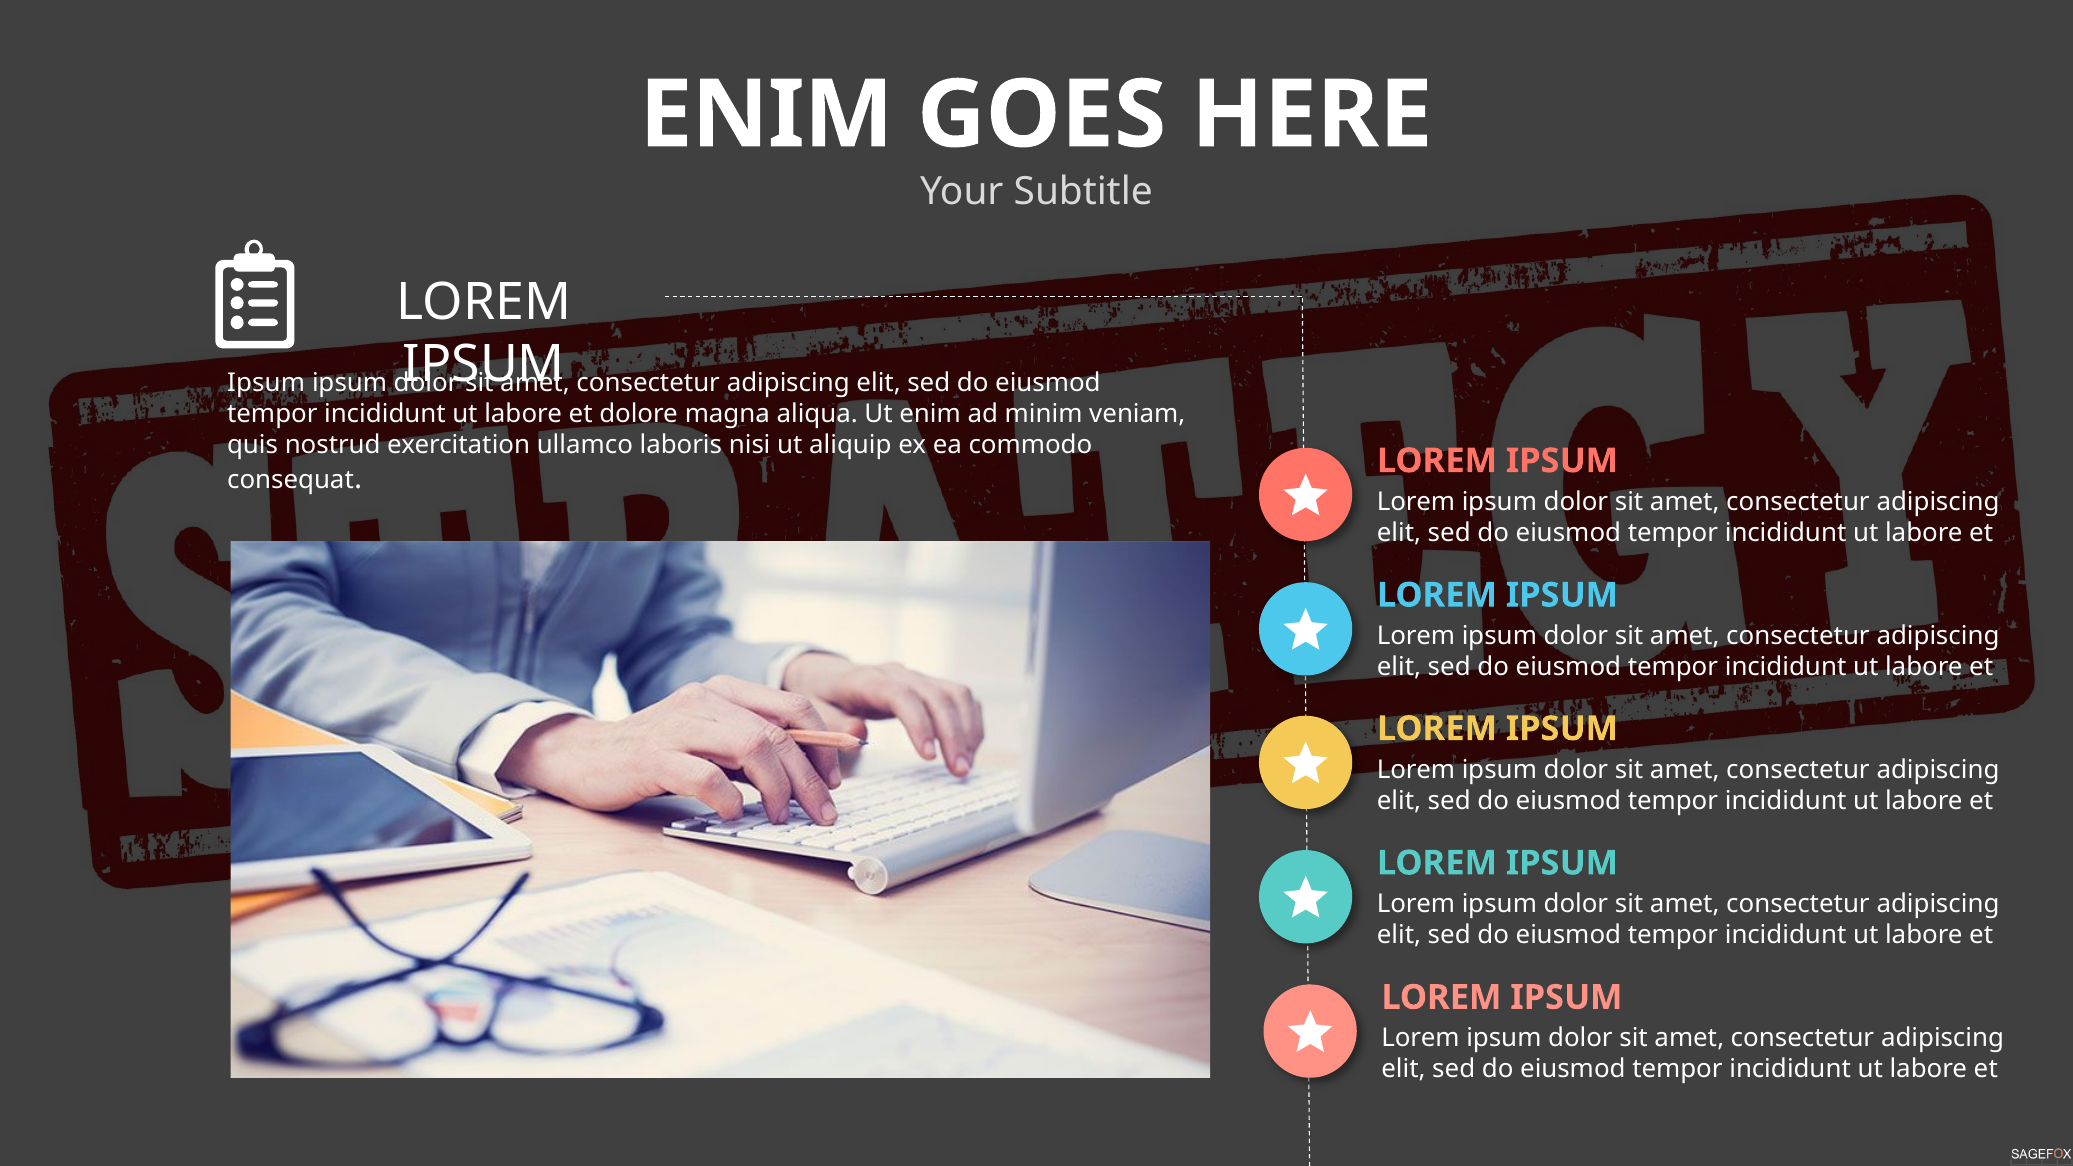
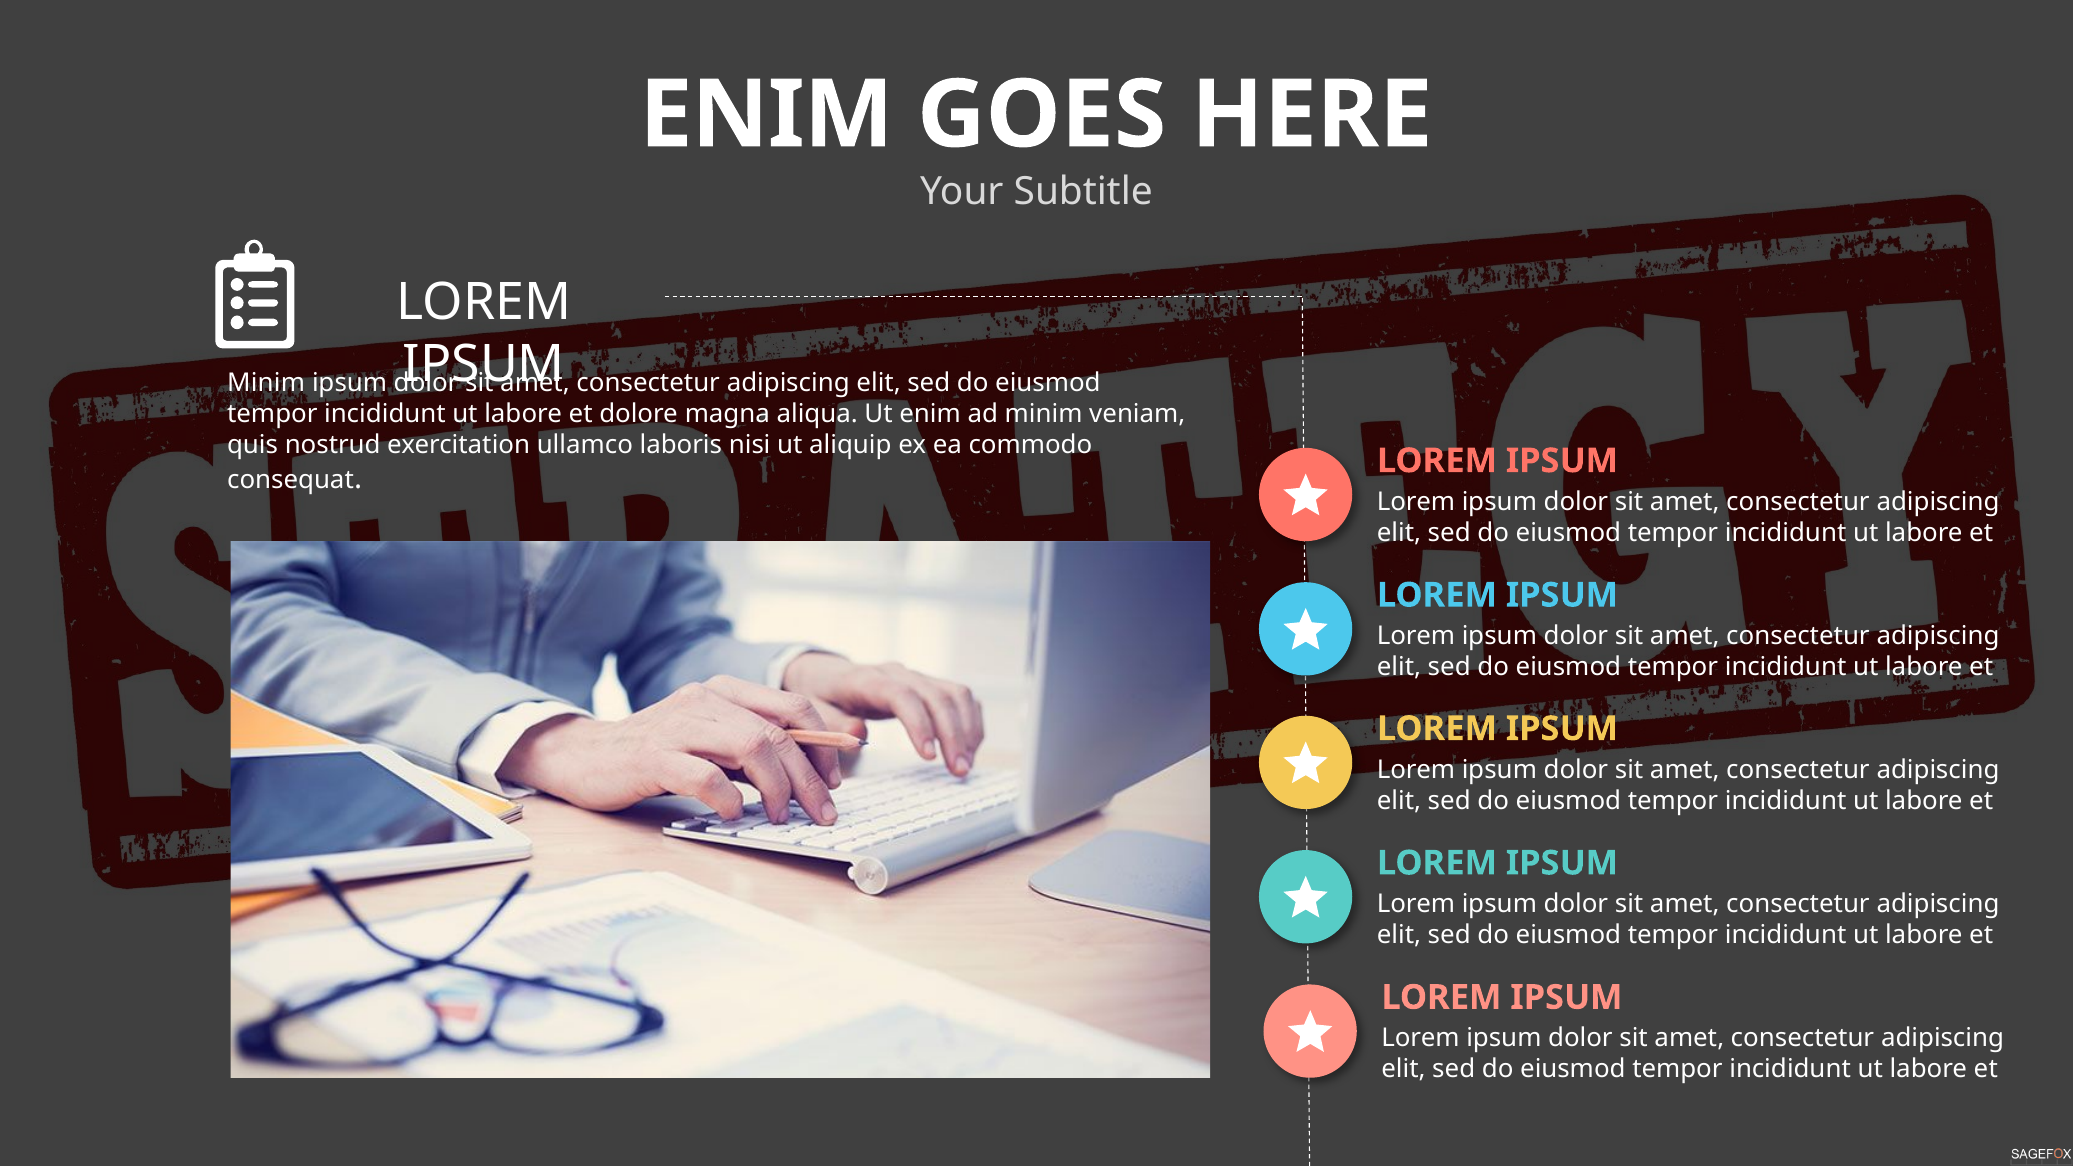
Ipsum: Ipsum -> Minim (266, 383)
